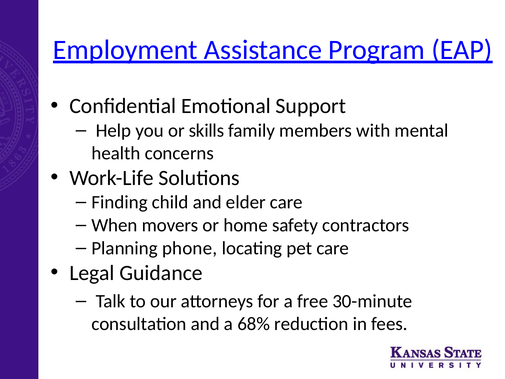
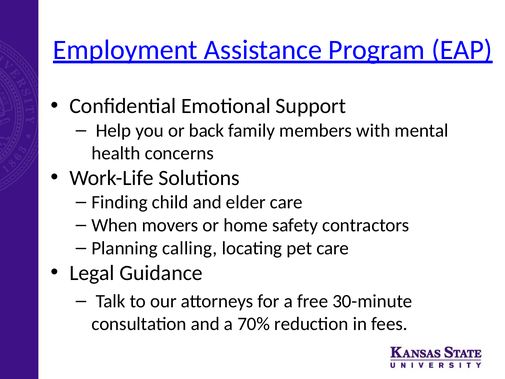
skills: skills -> back (206, 130)
phone: phone -> calling (190, 248)
68%: 68% -> 70% (254, 324)
